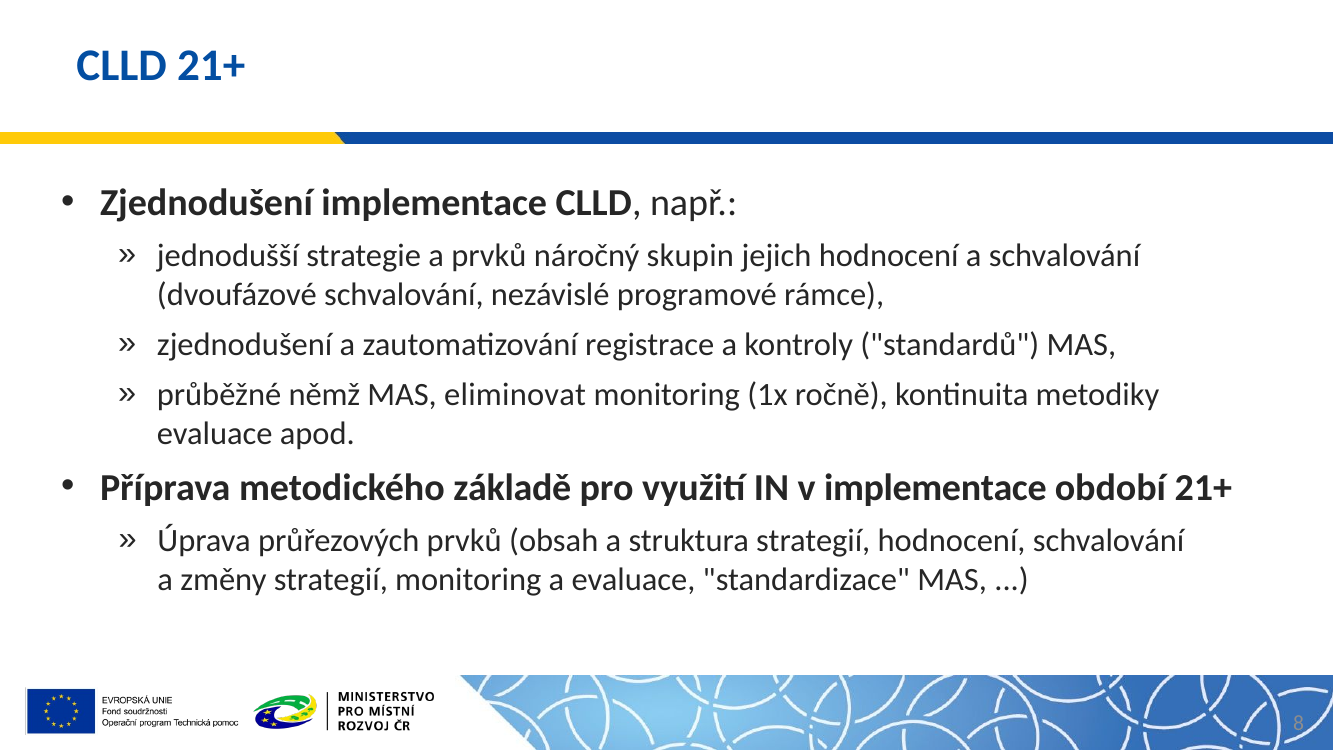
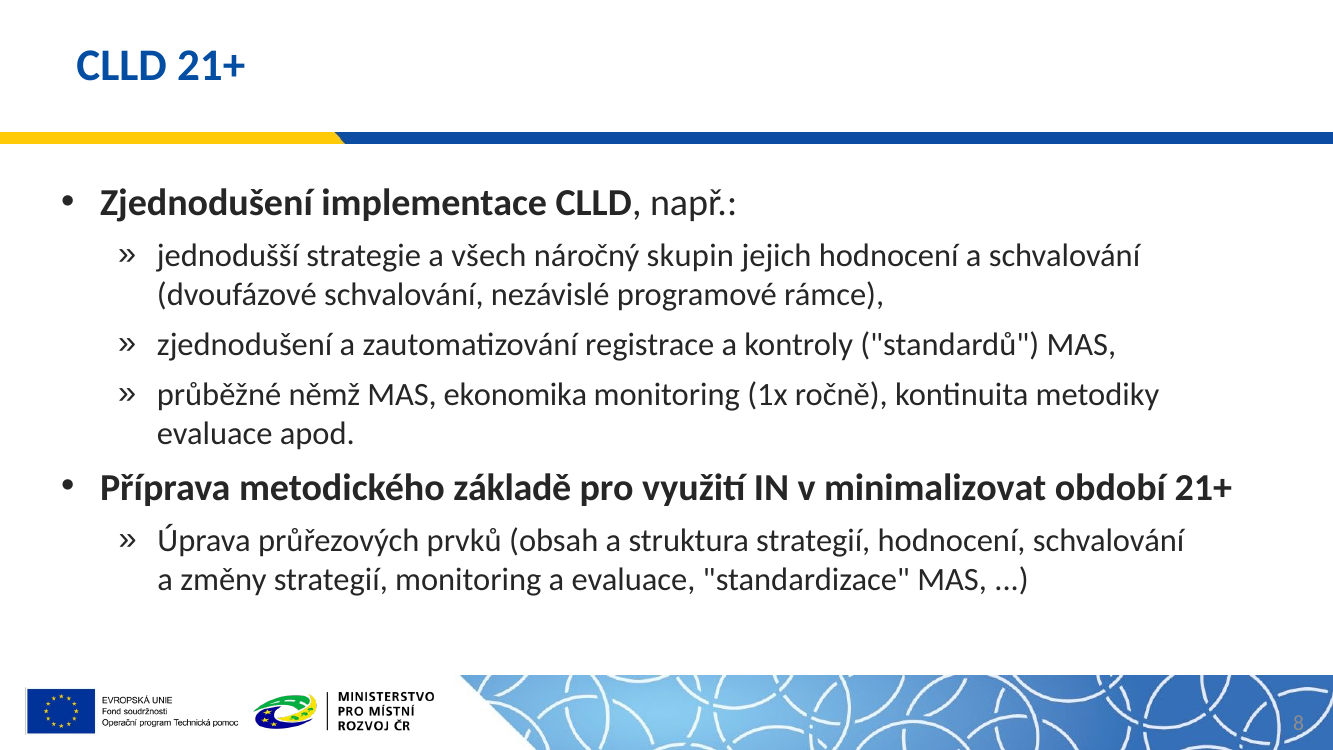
a prvků: prvků -> všech (489, 256)
eliminovat: eliminovat -> ekonomika (515, 395)
v implementace: implementace -> minimalizovat (935, 487)
